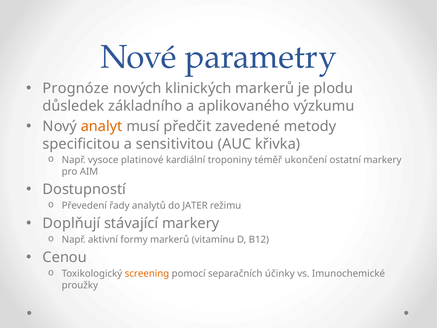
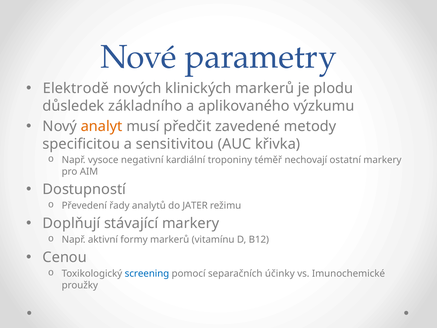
Prognóze: Prognóze -> Elektrodě (76, 88)
platinové: platinové -> negativní (142, 160)
ukončení: ukončení -> nechovají (306, 160)
screening colour: orange -> blue (147, 273)
